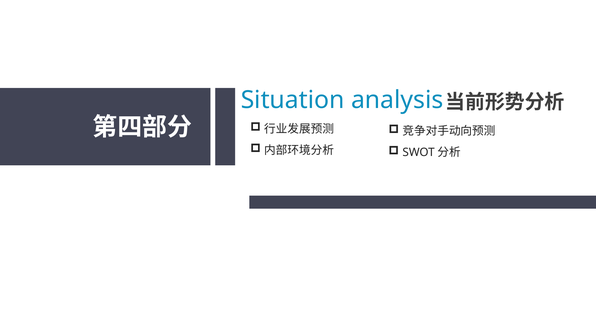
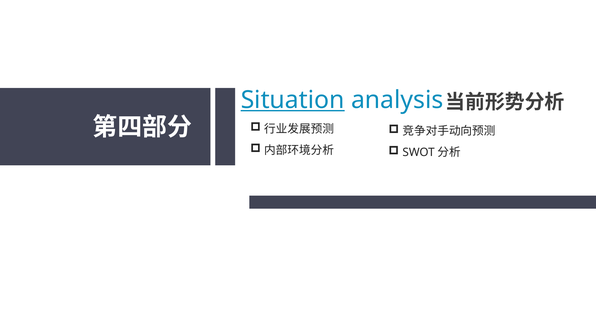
Situation underline: none -> present (293, 100)
